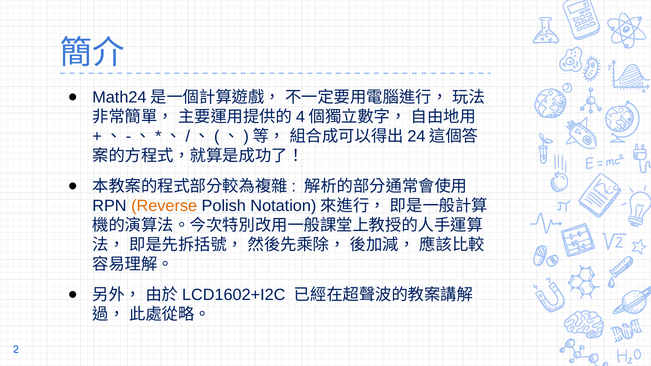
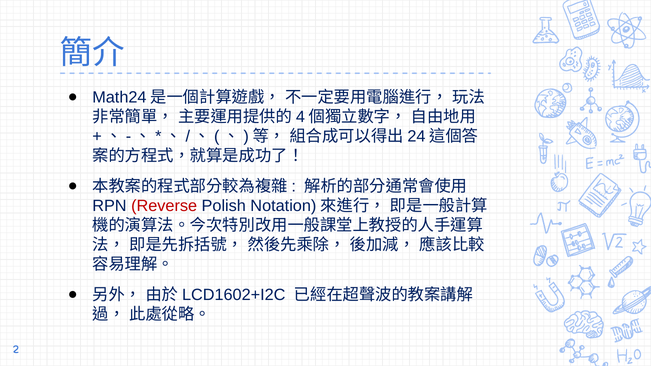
Reverse colour: orange -> red (164, 206)
